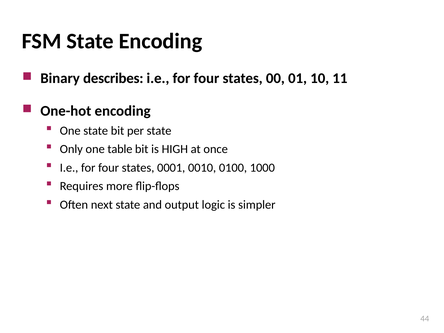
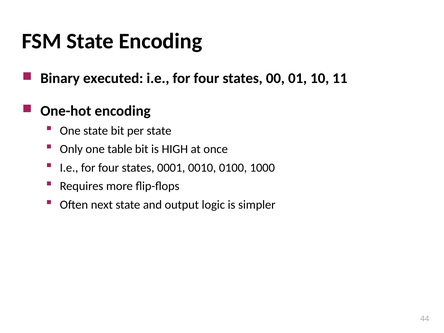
describes: describes -> executed (113, 78)
